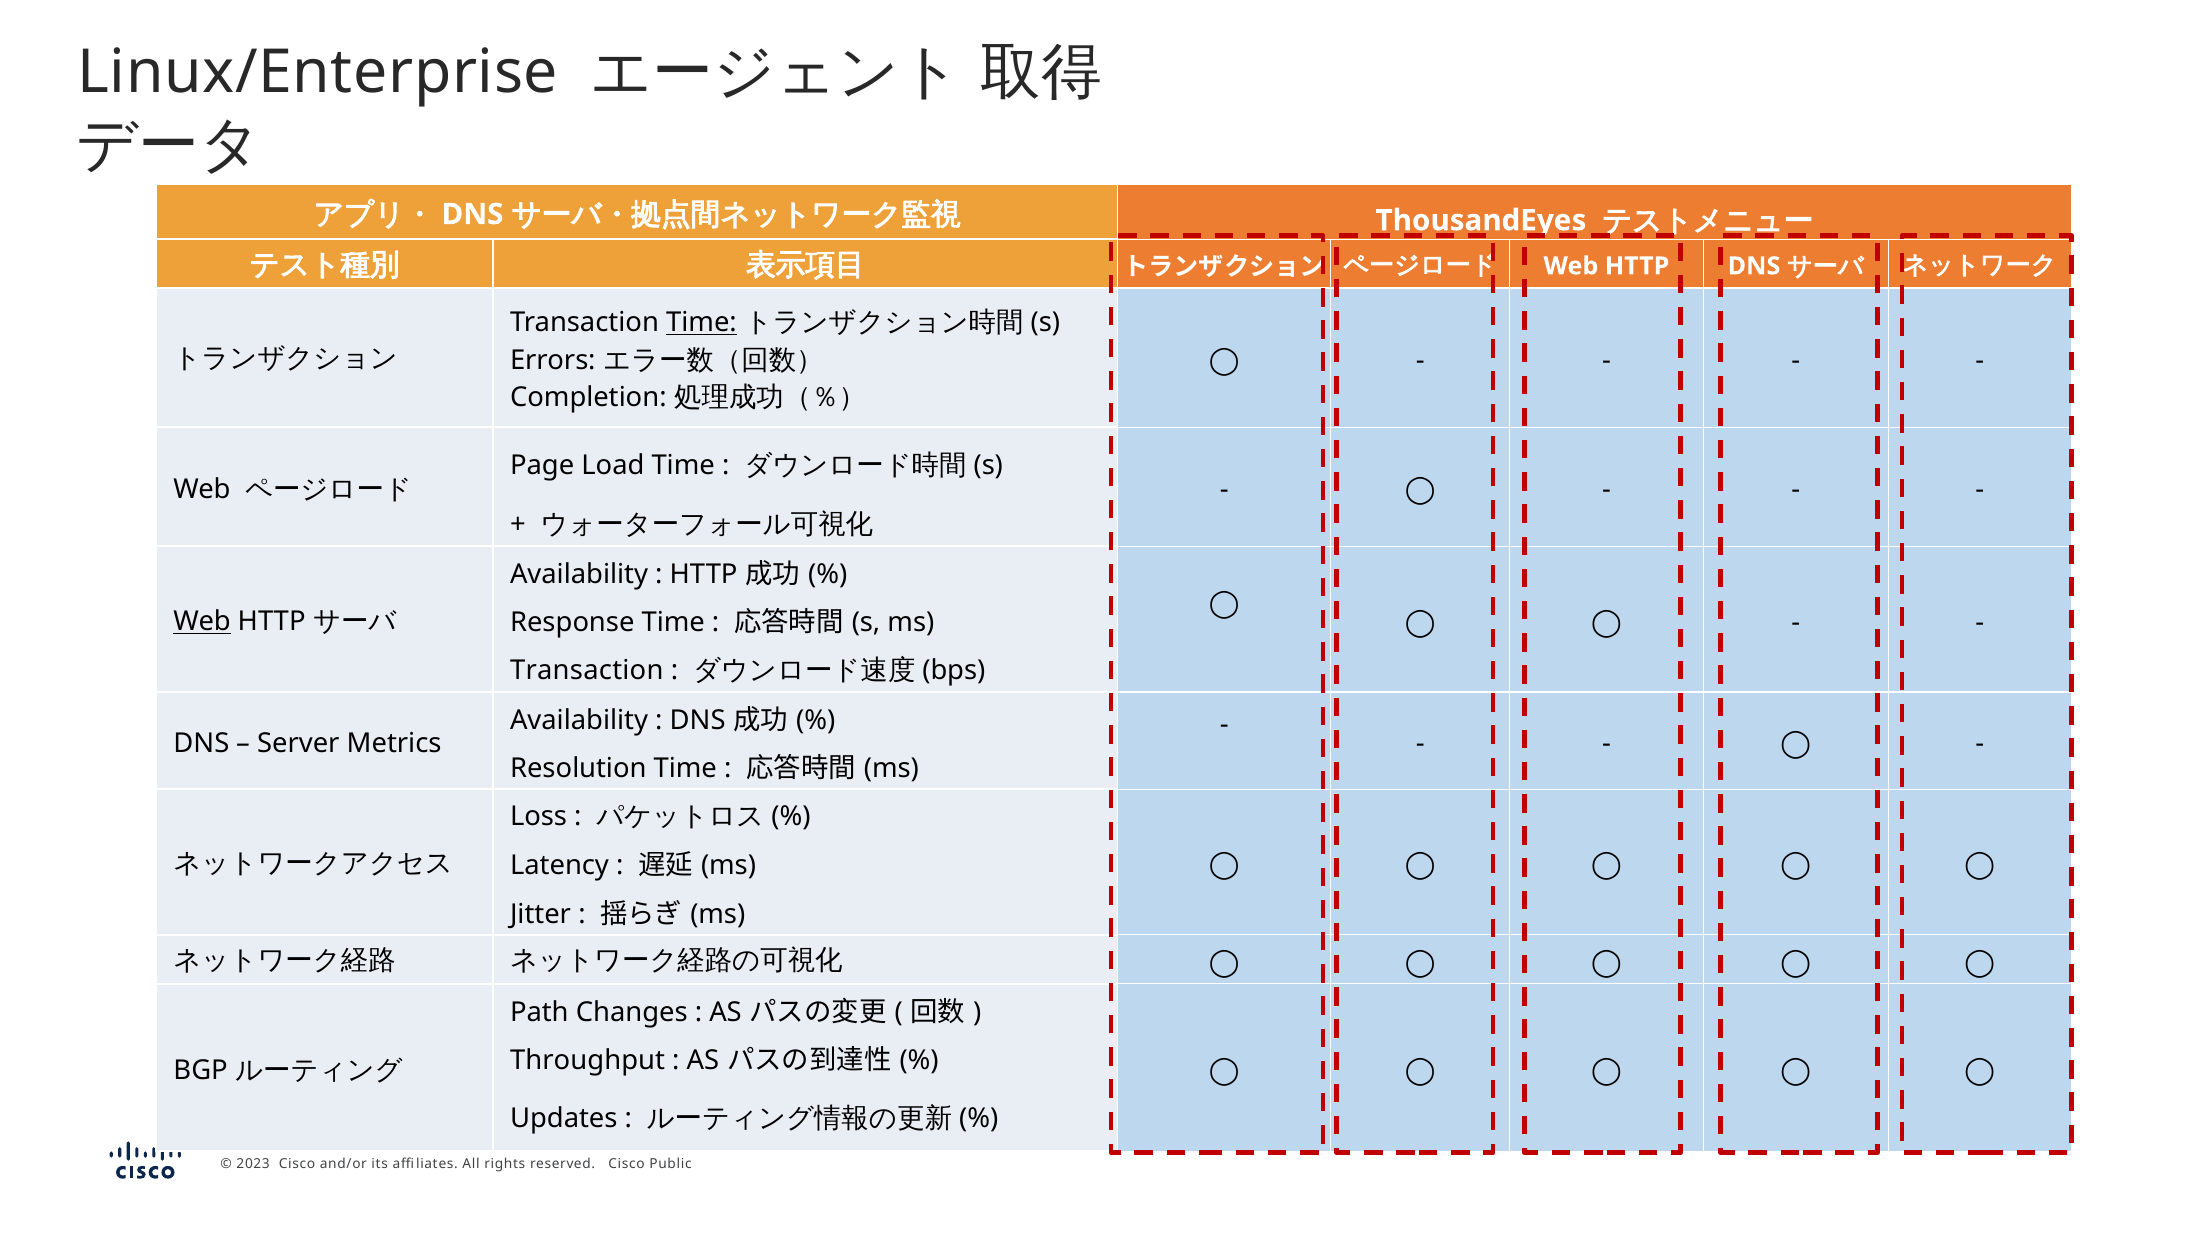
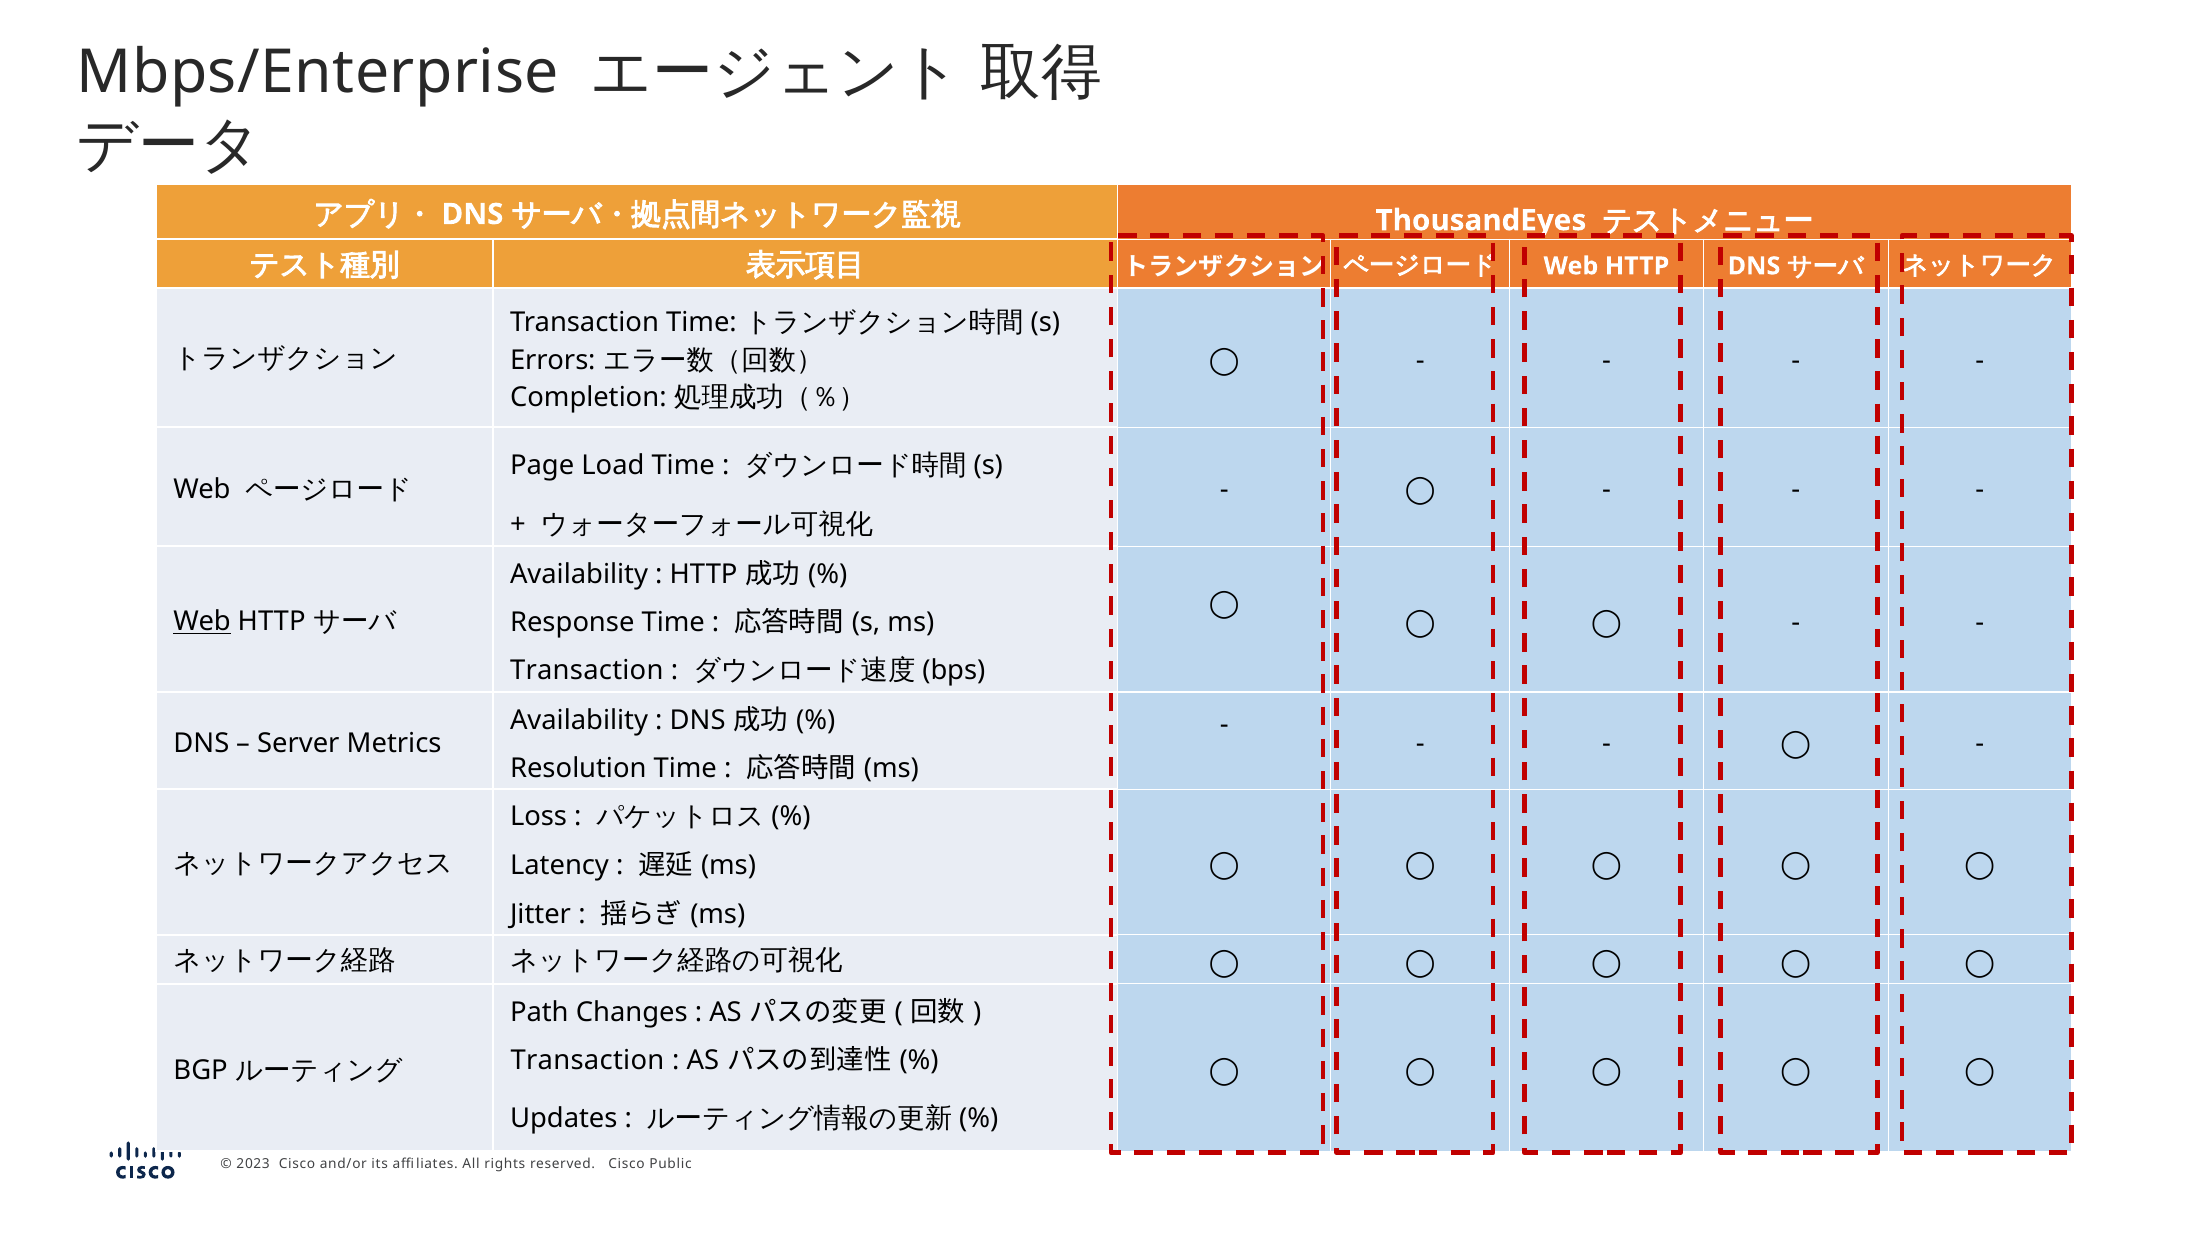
Linux/Enterprise: Linux/Enterprise -> Mbps/Enterprise (318, 72)
Time underline: present -> none (701, 323)
Throughput: Throughput -> Transaction (587, 1061)
